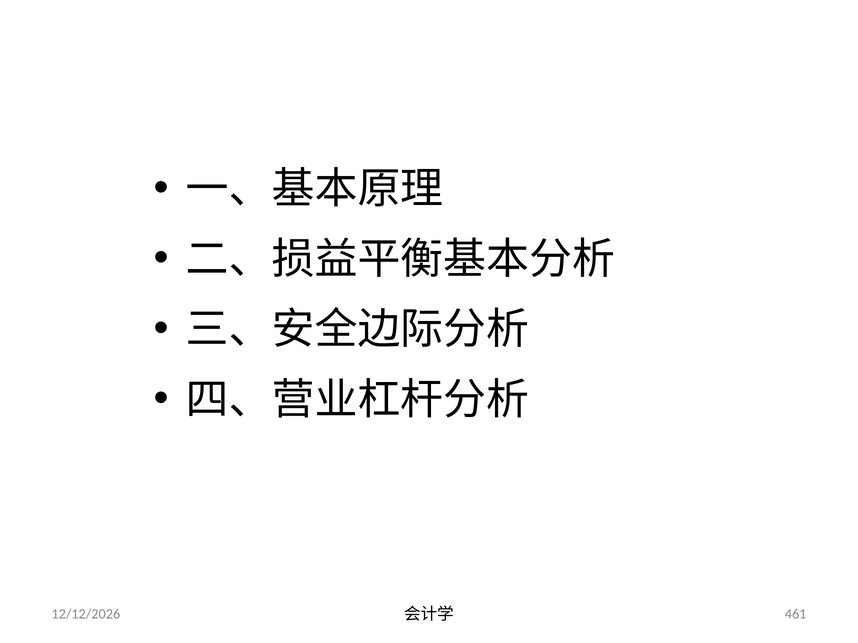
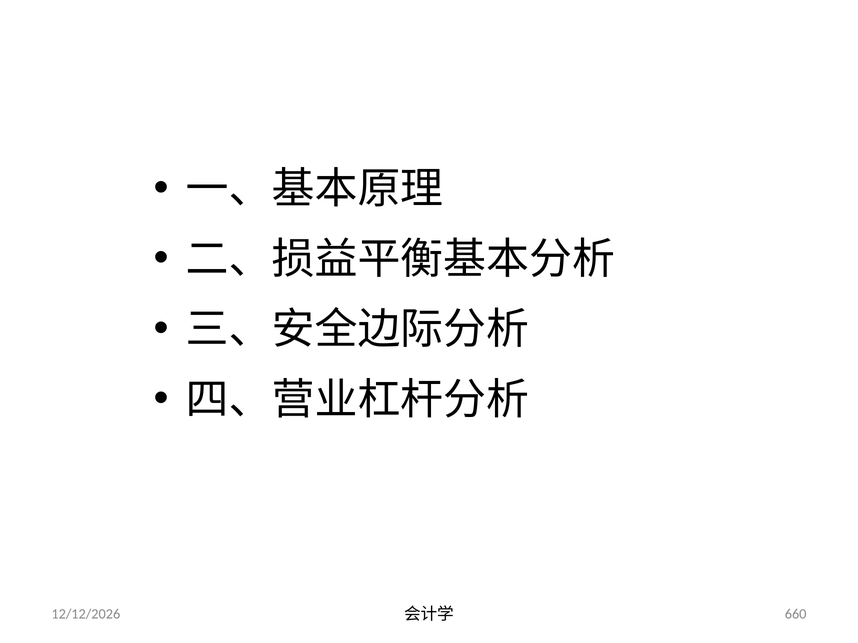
461: 461 -> 660 (796, 614)
